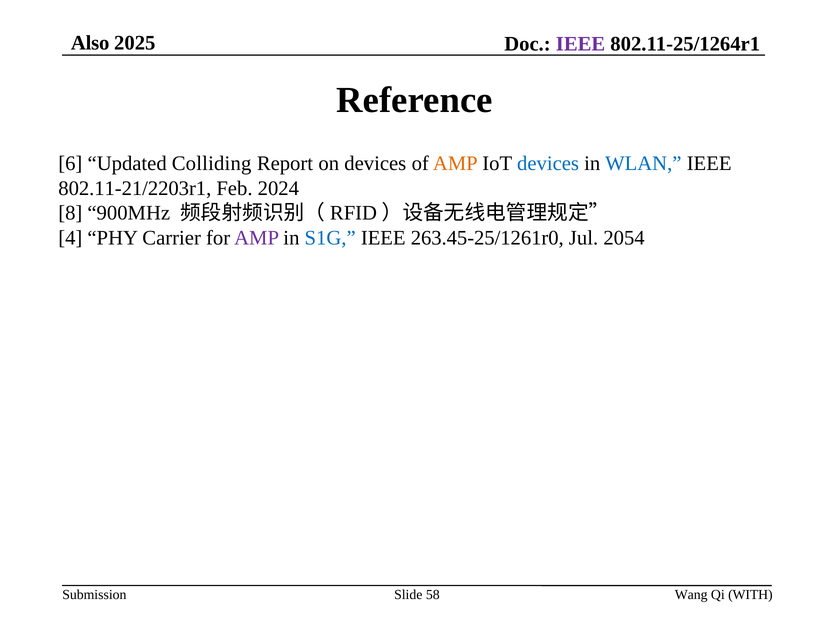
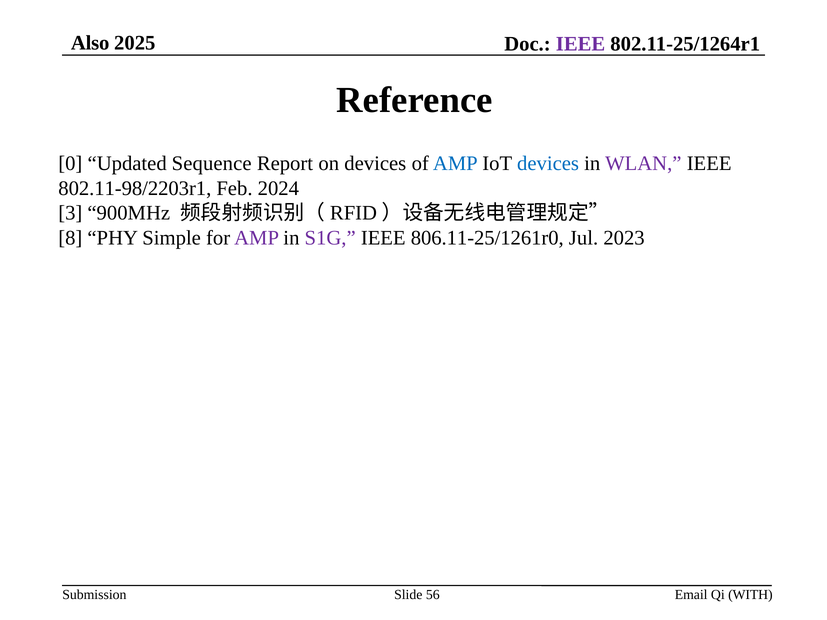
6: 6 -> 0 (70, 164)
Colliding: Colliding -> Sequence (212, 164)
AMP colour: orange -> blue (455, 164)
WLAN colour: blue -> purple (643, 164)
802.11-21/2203r1: 802.11-21/2203r1 -> 802.11-98/2203r1 (135, 188)
8: 8 -> 3 (70, 213)
4: 4 -> 8 (70, 238)
Carrier: Carrier -> Simple (172, 238)
S1G colour: blue -> purple (330, 238)
263.45-25/1261r0: 263.45-25/1261r0 -> 806.11-25/1261r0 (487, 238)
2054: 2054 -> 2023 (624, 238)
58: 58 -> 56 (433, 595)
Wang: Wang -> Email (691, 595)
